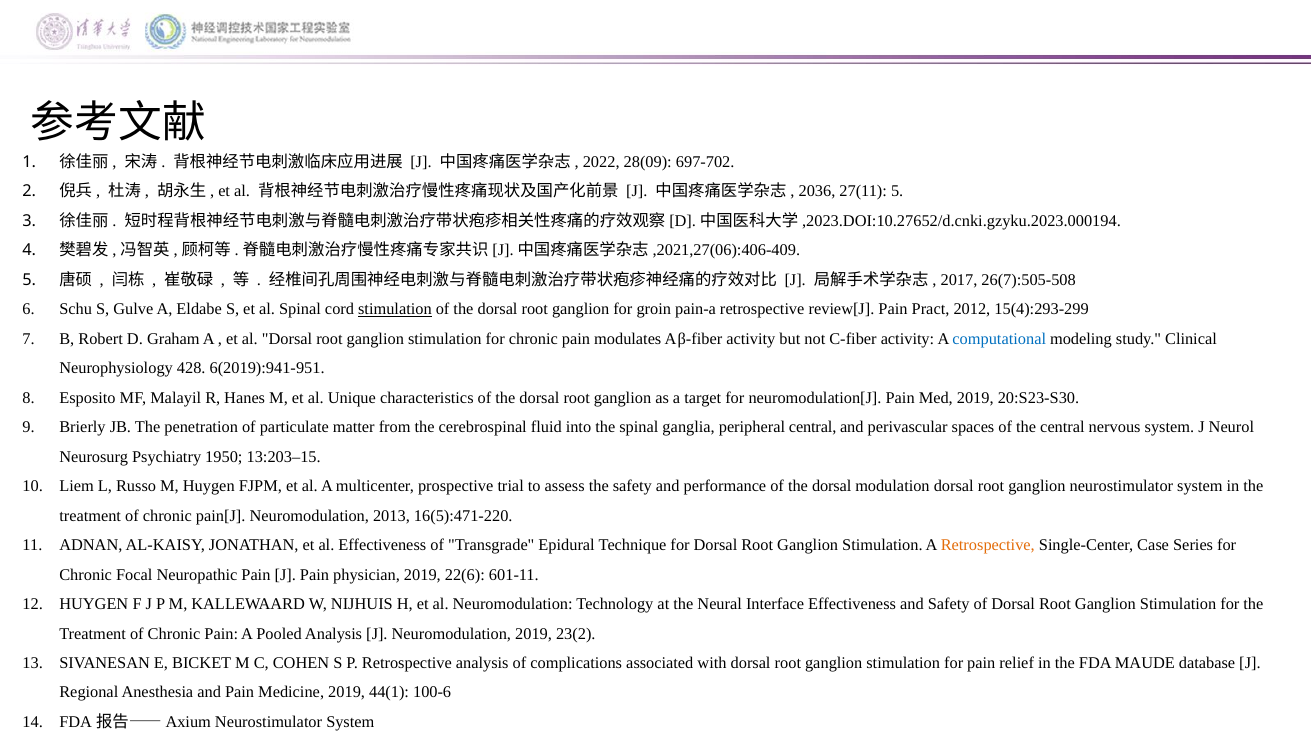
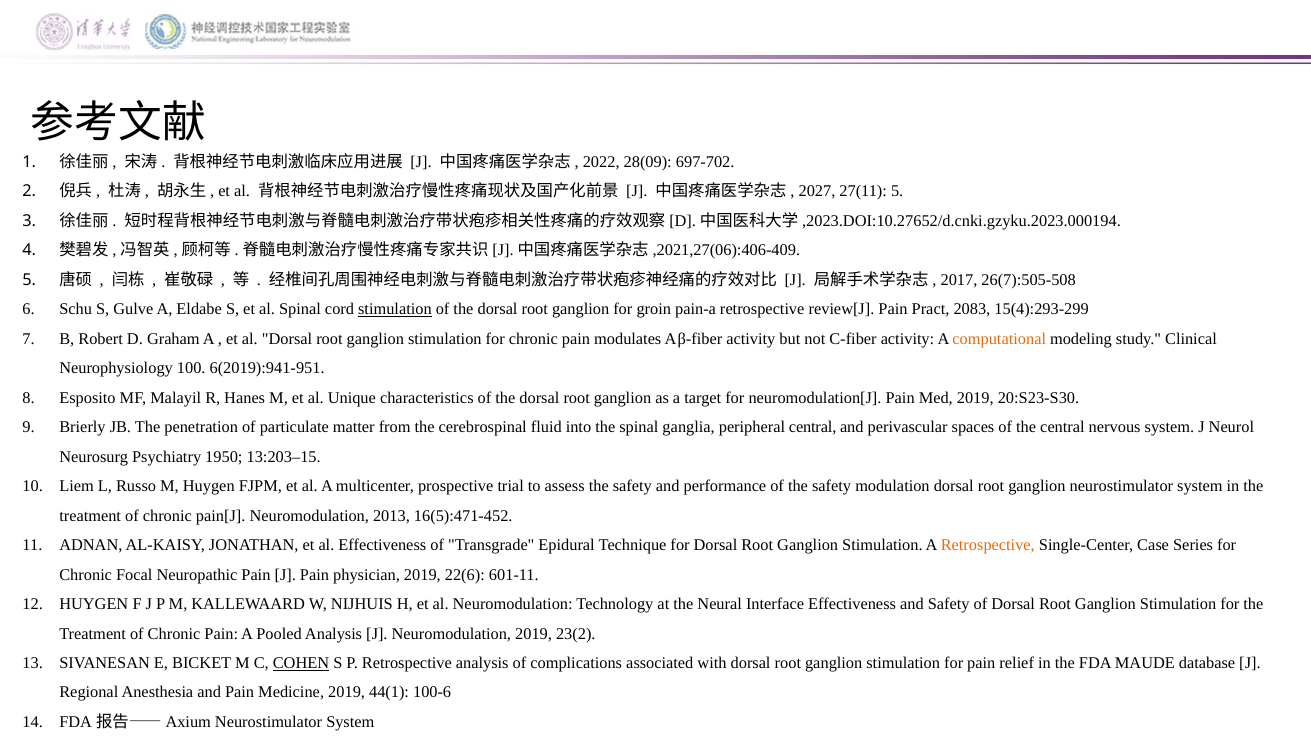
2036: 2036 -> 2027 (817, 192)
2012: 2012 -> 2083 (972, 310)
computational colour: blue -> orange (999, 339)
428: 428 -> 100 (191, 368)
performance of the dorsal: dorsal -> safety (832, 486)
16(5):471-220: 16(5):471-220 -> 16(5):471-452 (463, 516)
COHEN underline: none -> present (301, 663)
